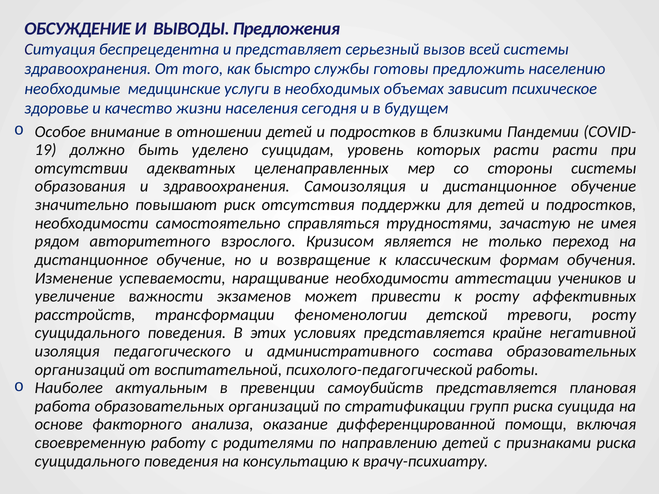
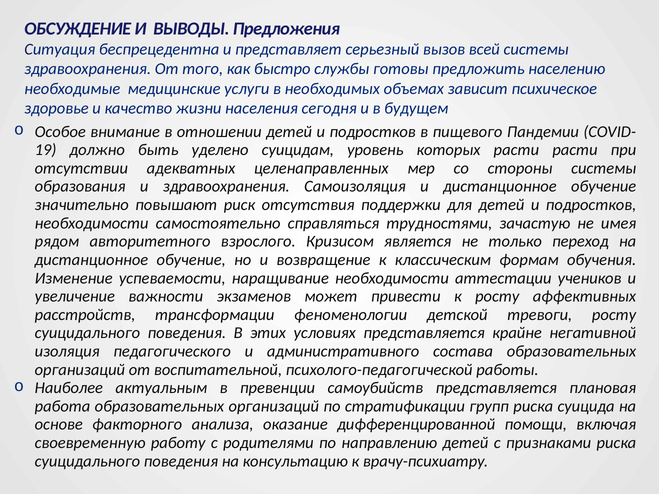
близкими: близкими -> пищевого (468, 132)
